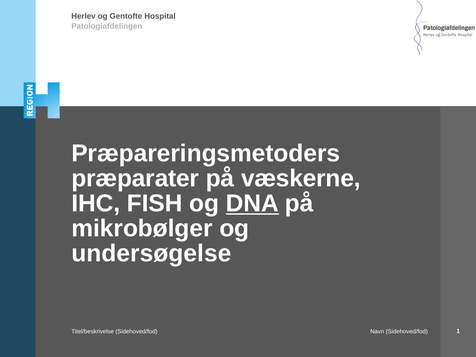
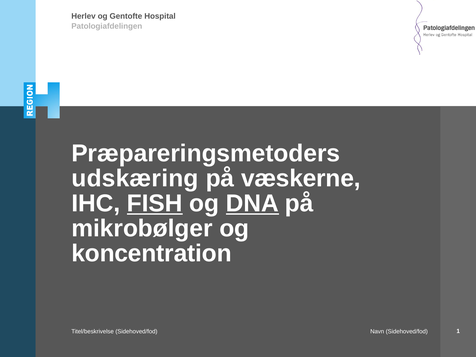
præparater: præparater -> udskæring (135, 178)
FISH underline: none -> present (155, 203)
undersøgelse: undersøgelse -> koncentration (152, 253)
